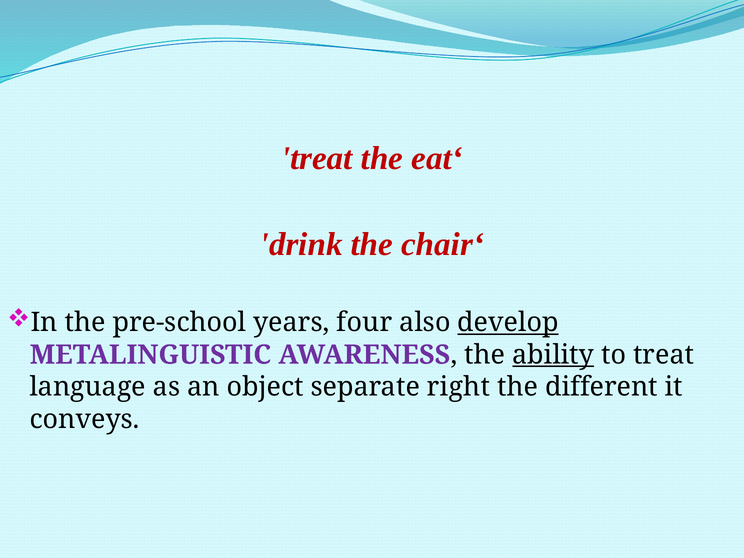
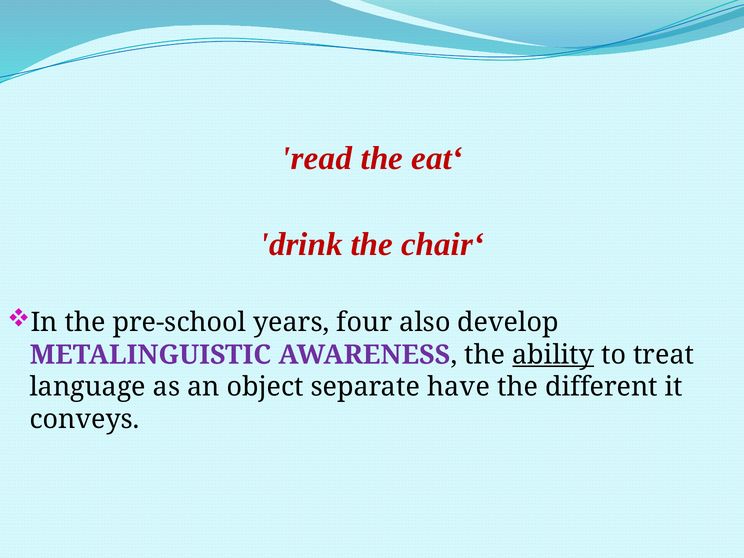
treat: treat -> read (317, 158)
develop underline: present -> none (508, 323)
right: right -> have (458, 387)
